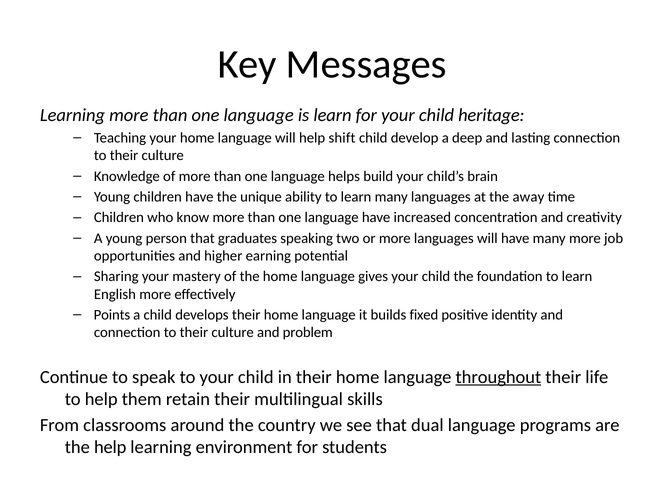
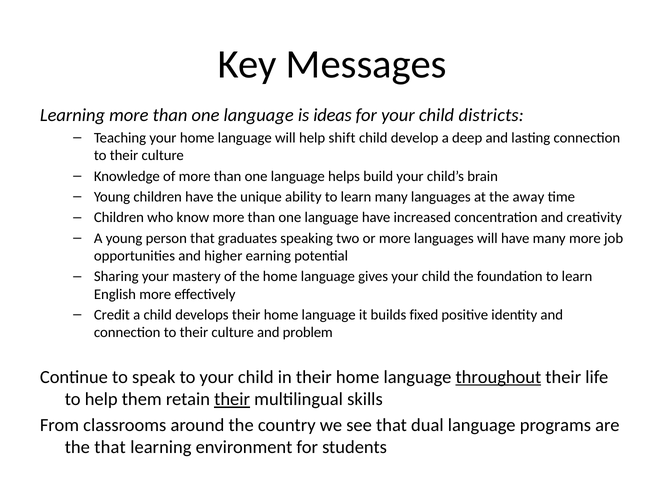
is learn: learn -> ideas (333, 115)
heritage: heritage -> districts (491, 115)
Points: Points -> Credit (112, 315)
their underline: none -> present (232, 400)
the help: help -> that (110, 448)
